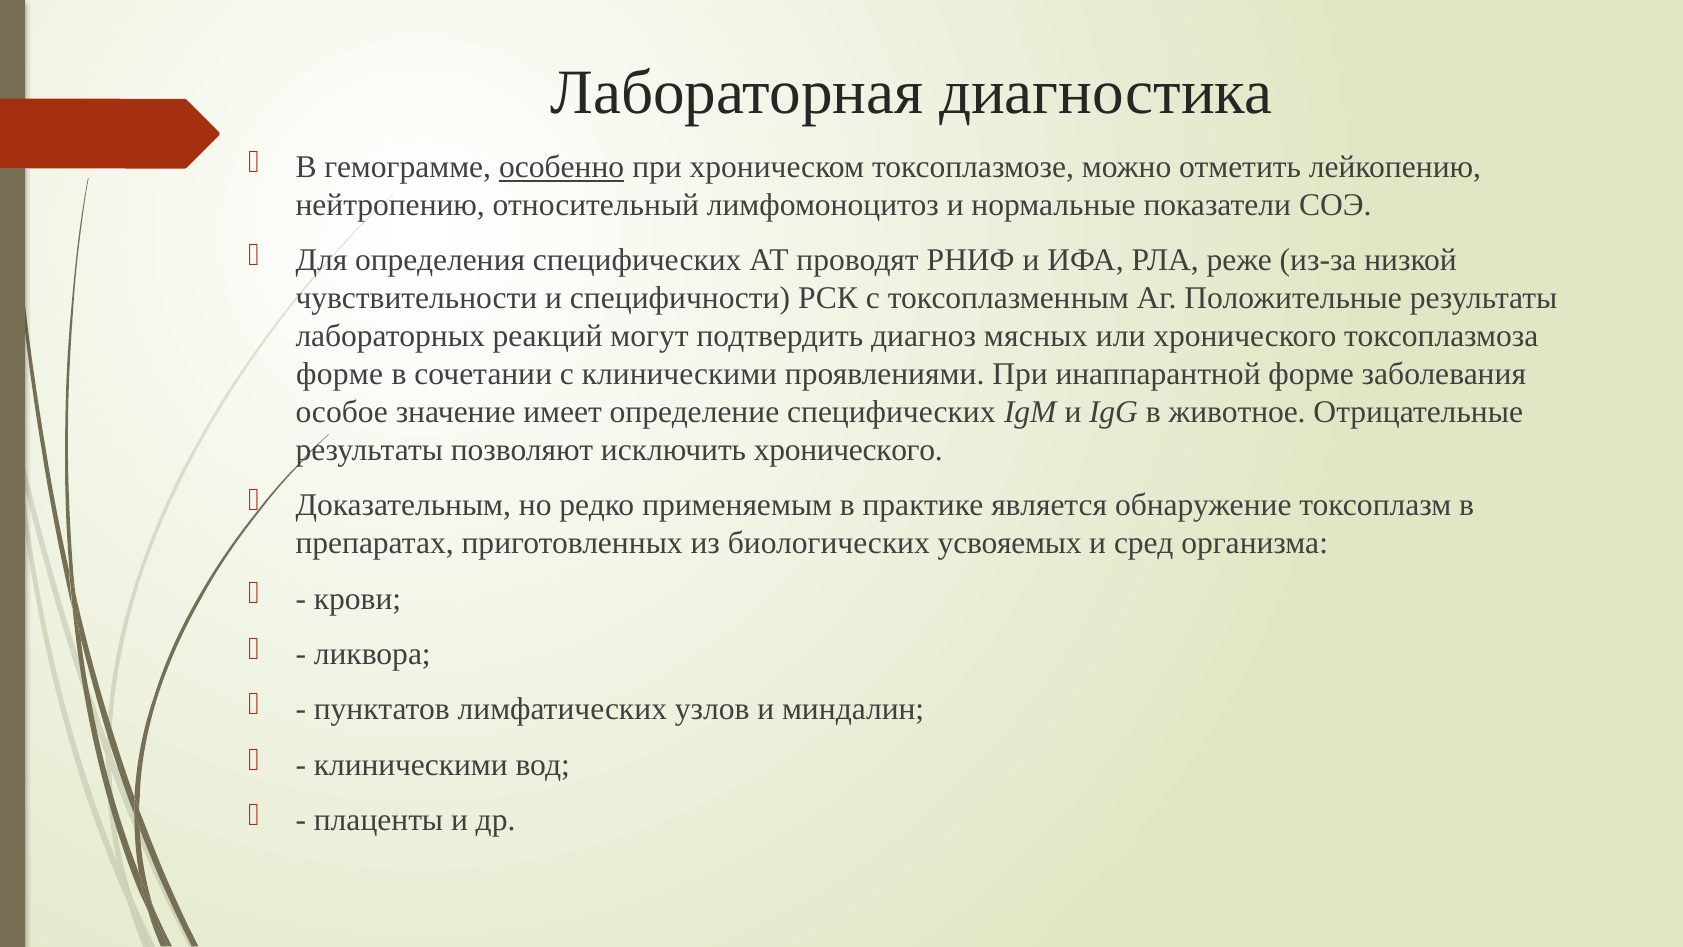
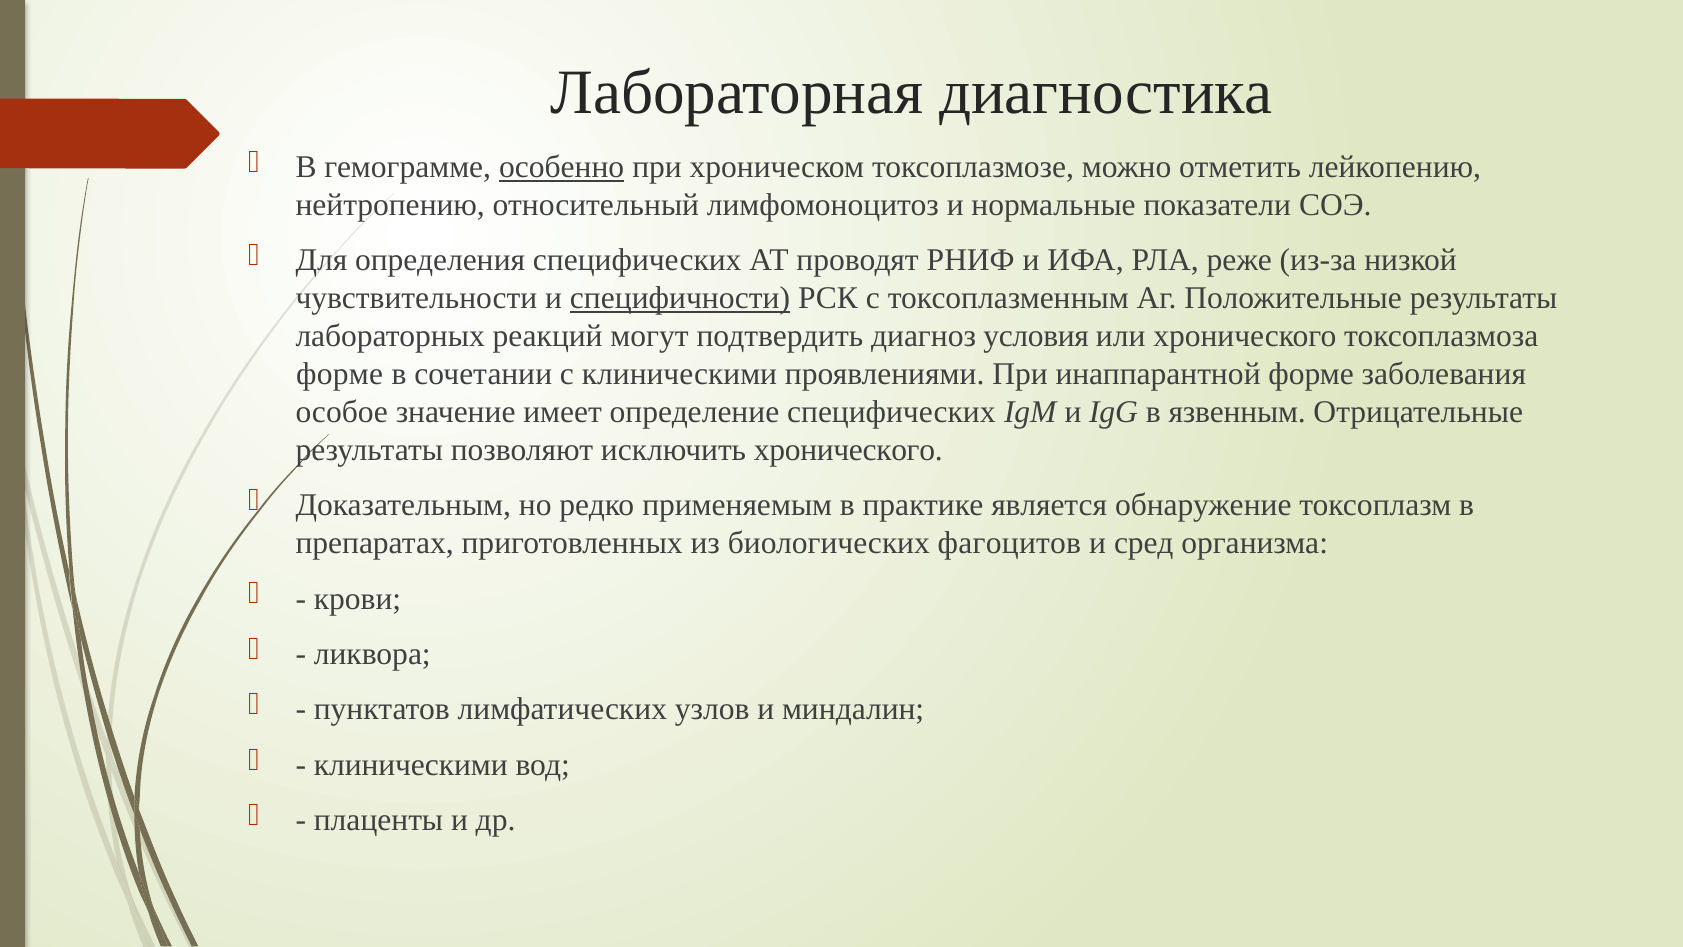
специфичности underline: none -> present (680, 298)
мясных: мясных -> условия (1036, 336)
животное: животное -> язвенным (1237, 412)
усвояемых: усвояемых -> фагоцитов (1009, 543)
